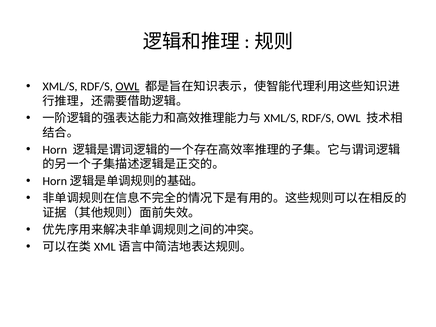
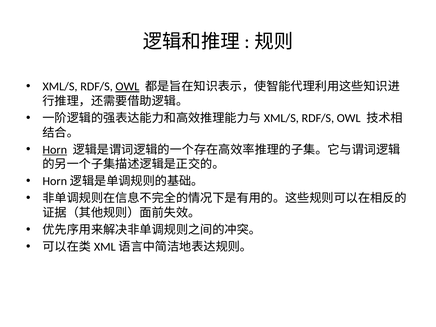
Horn underline: none -> present (55, 150)
